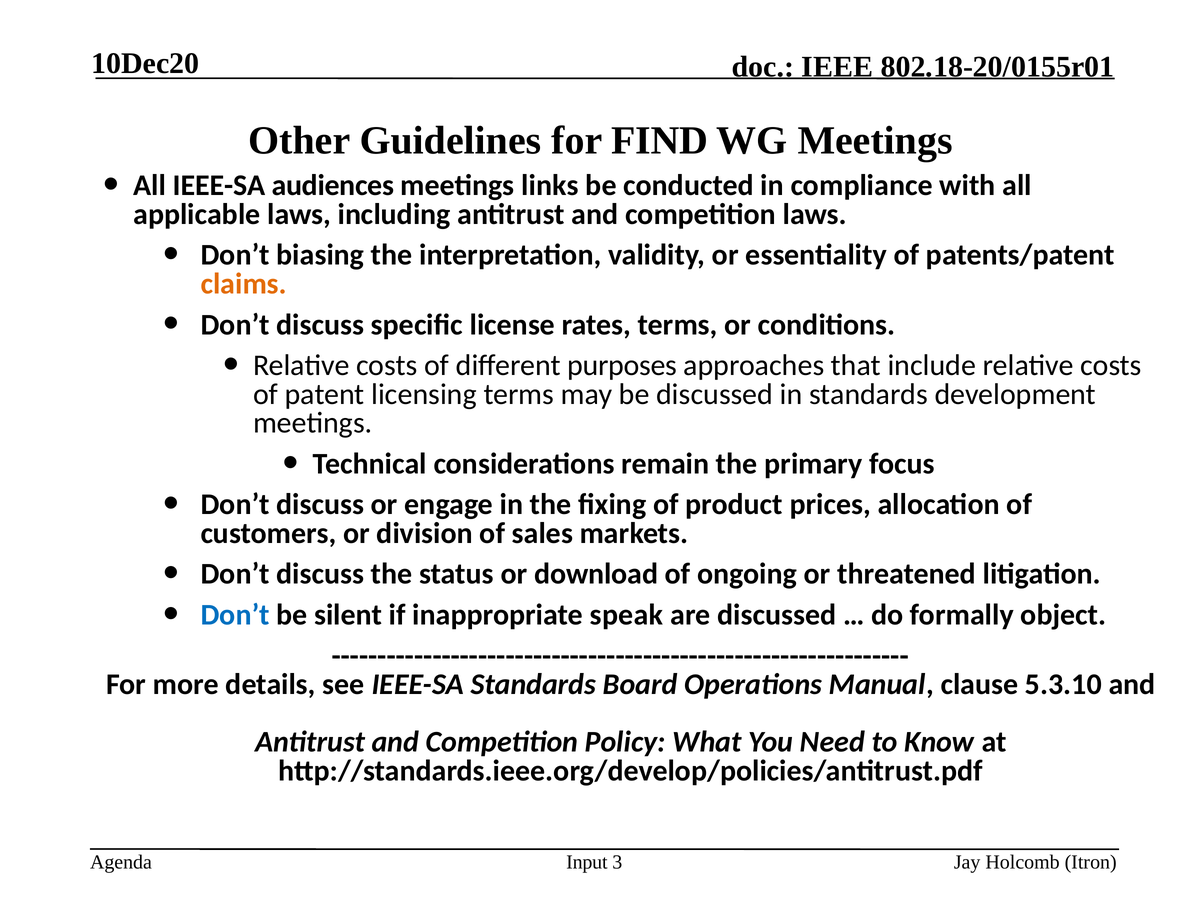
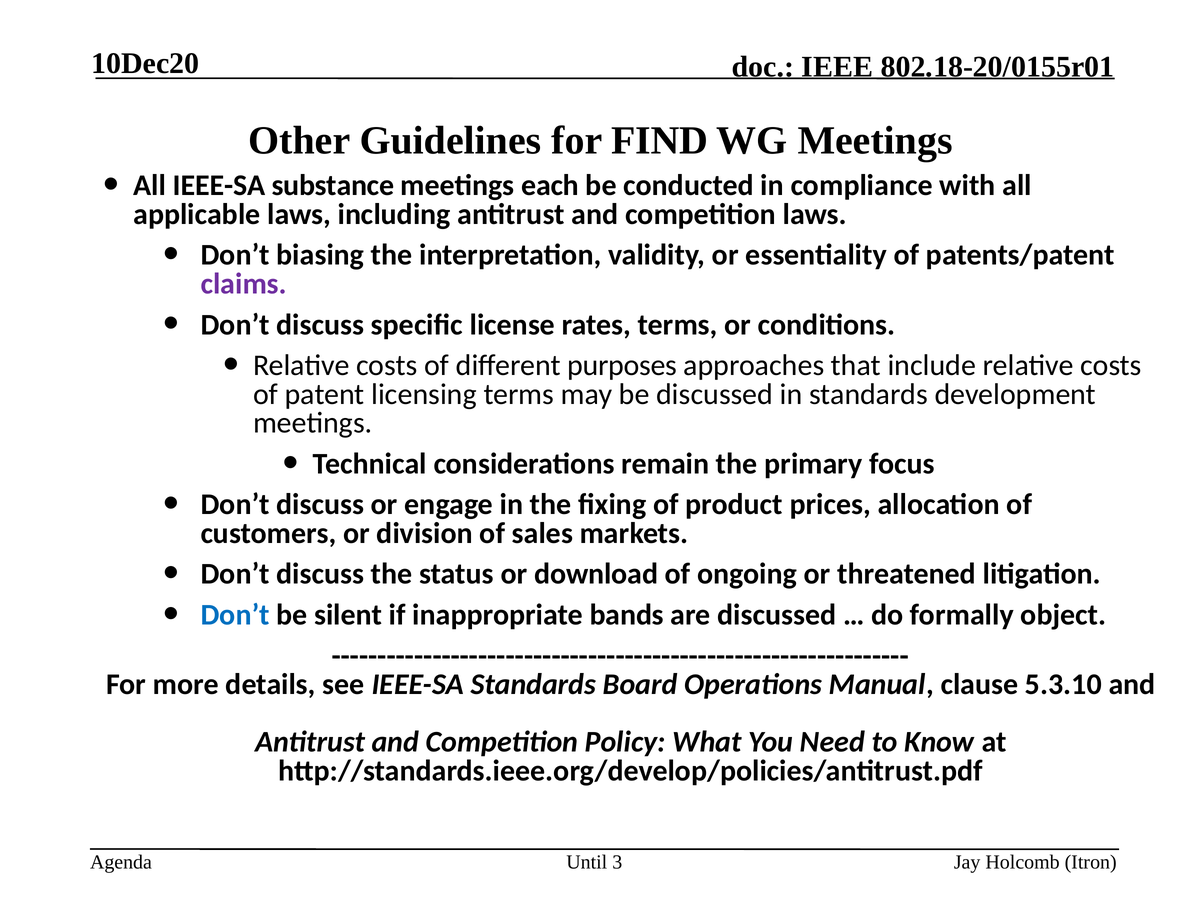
audiences: audiences -> substance (333, 186)
links: links -> each (550, 186)
claims colour: orange -> purple (244, 284)
speak: speak -> bands (627, 615)
Input: Input -> Until (587, 862)
